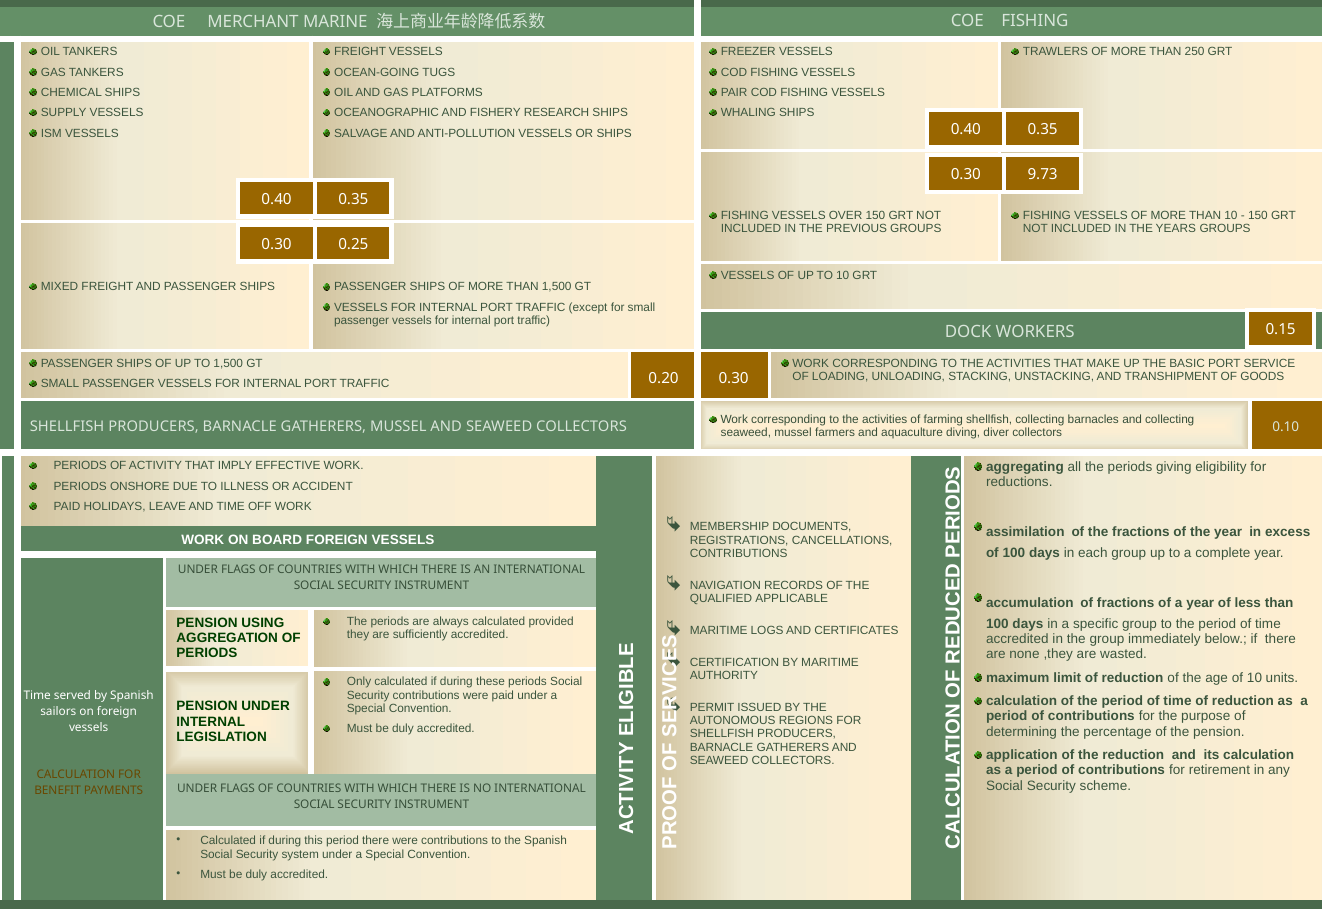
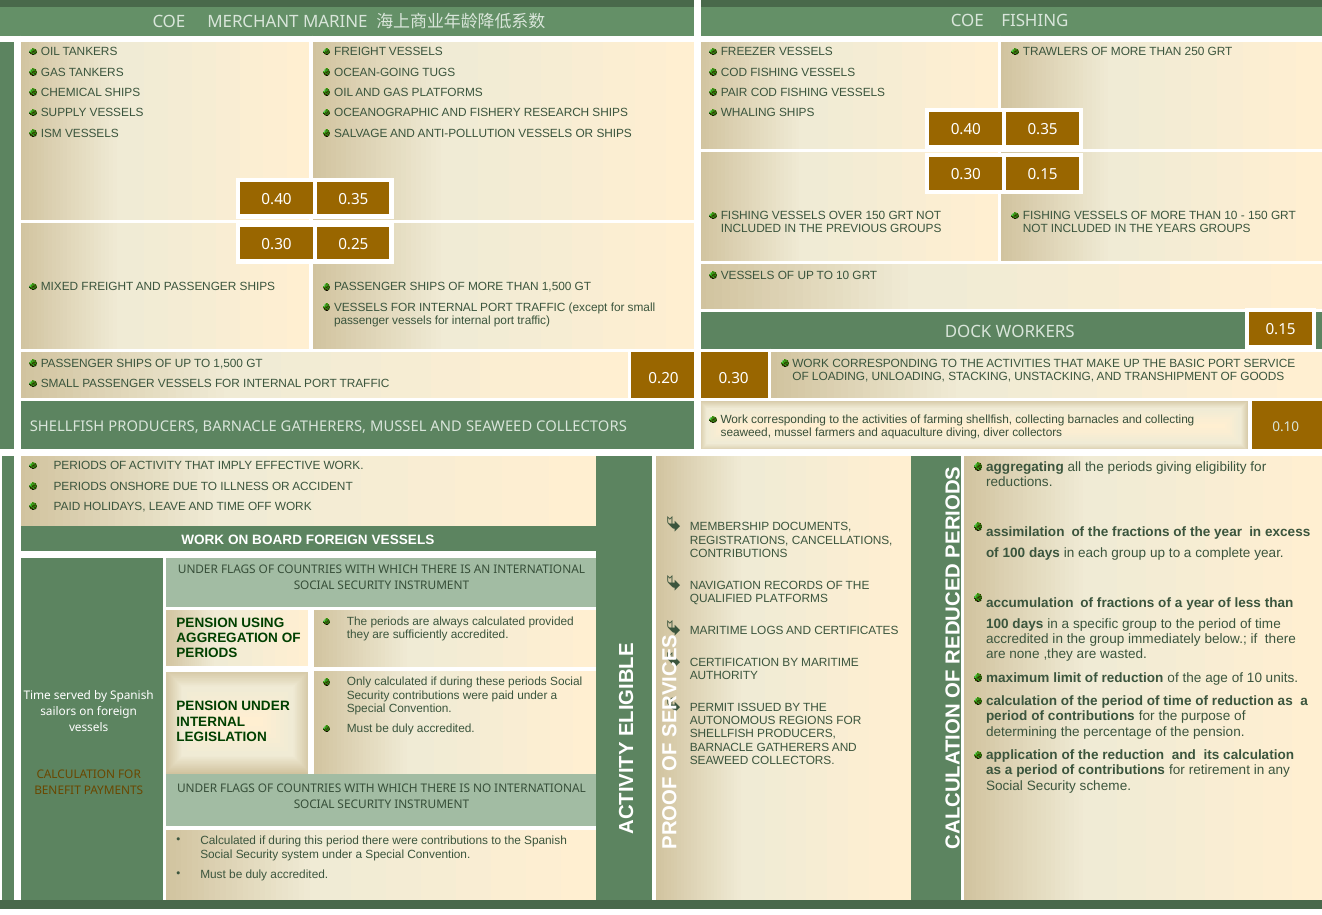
0.30 9.73: 9.73 -> 0.15 (1043, 175)
QUALIFIED APPLICABLE: APPLICABLE -> PLATFORMS (792, 599)
